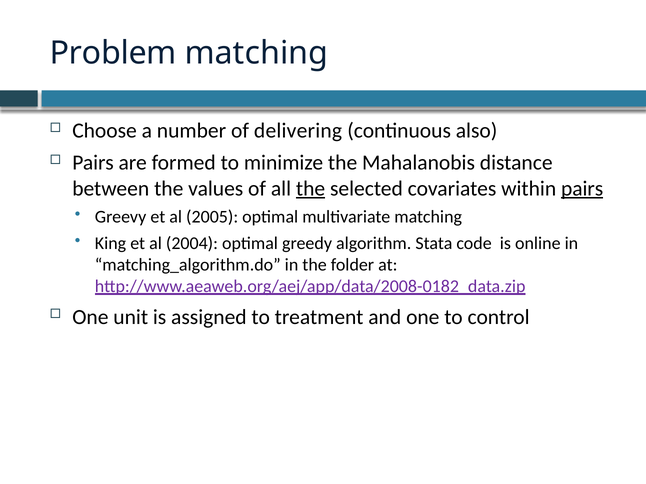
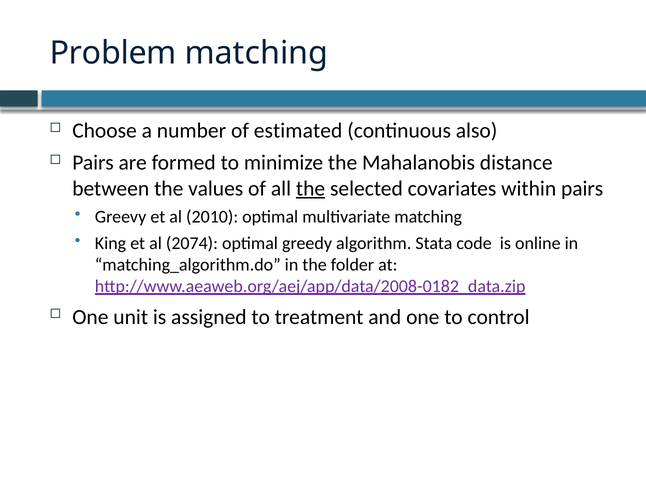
delivering: delivering -> estimated (298, 131)
pairs underline: present -> none (582, 189)
2005: 2005 -> 2010 (212, 217)
2004: 2004 -> 2074 (192, 244)
